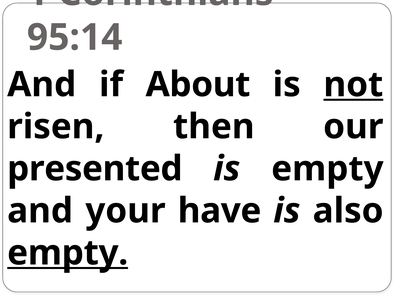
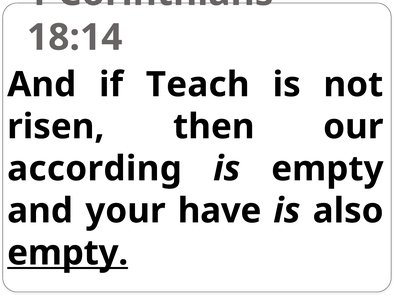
95:14: 95:14 -> 18:14 (75, 37)
About: About -> Teach (198, 84)
not underline: present -> none (353, 84)
presented: presented -> according (95, 168)
